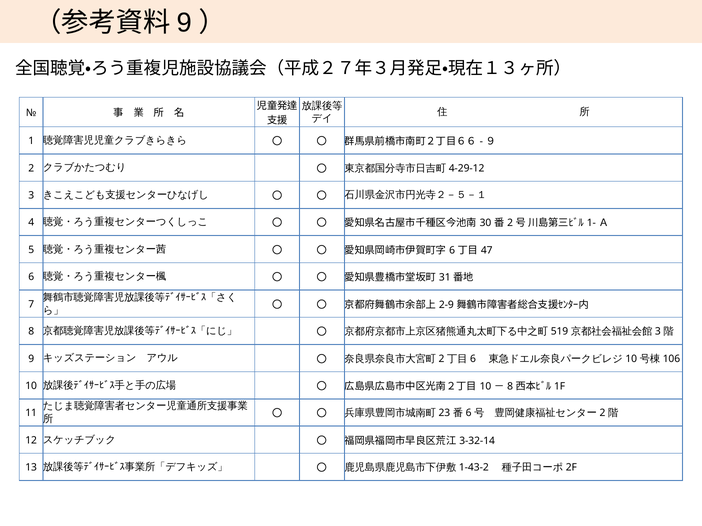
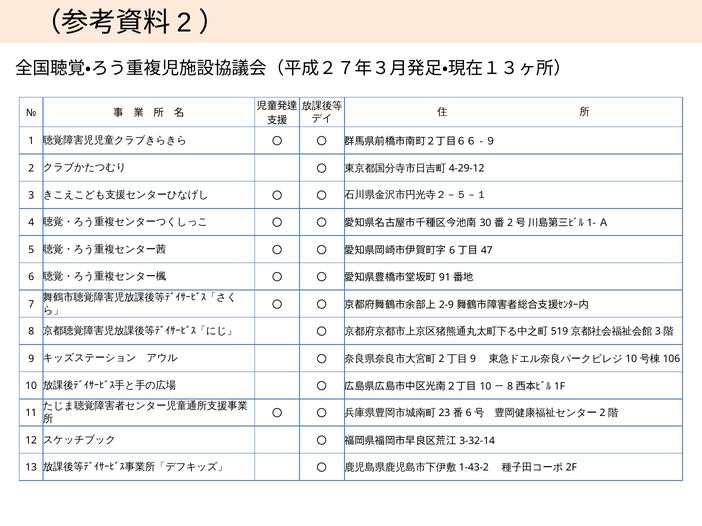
9: 9 -> 2 (185, 23)
31: 31 -> 91 (445, 278)
6: 6 -> 9 (473, 359)
